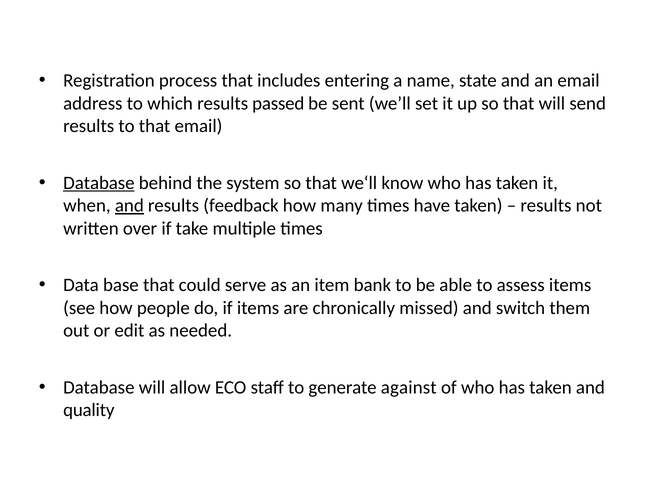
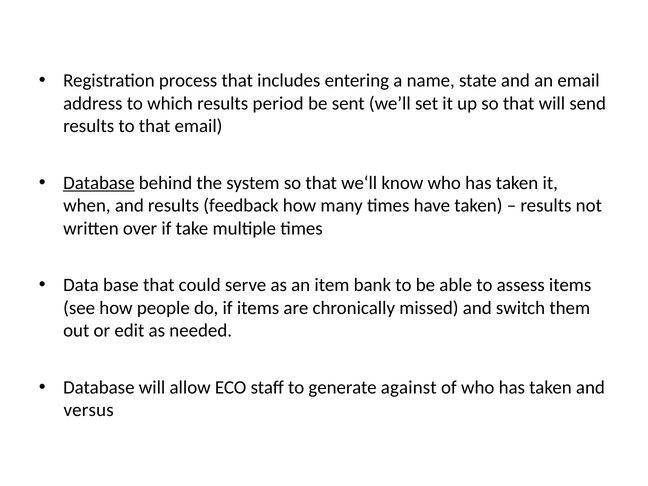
passed: passed -> period (278, 103)
and underline: present -> none (129, 206)
quality: quality -> versus (89, 410)
